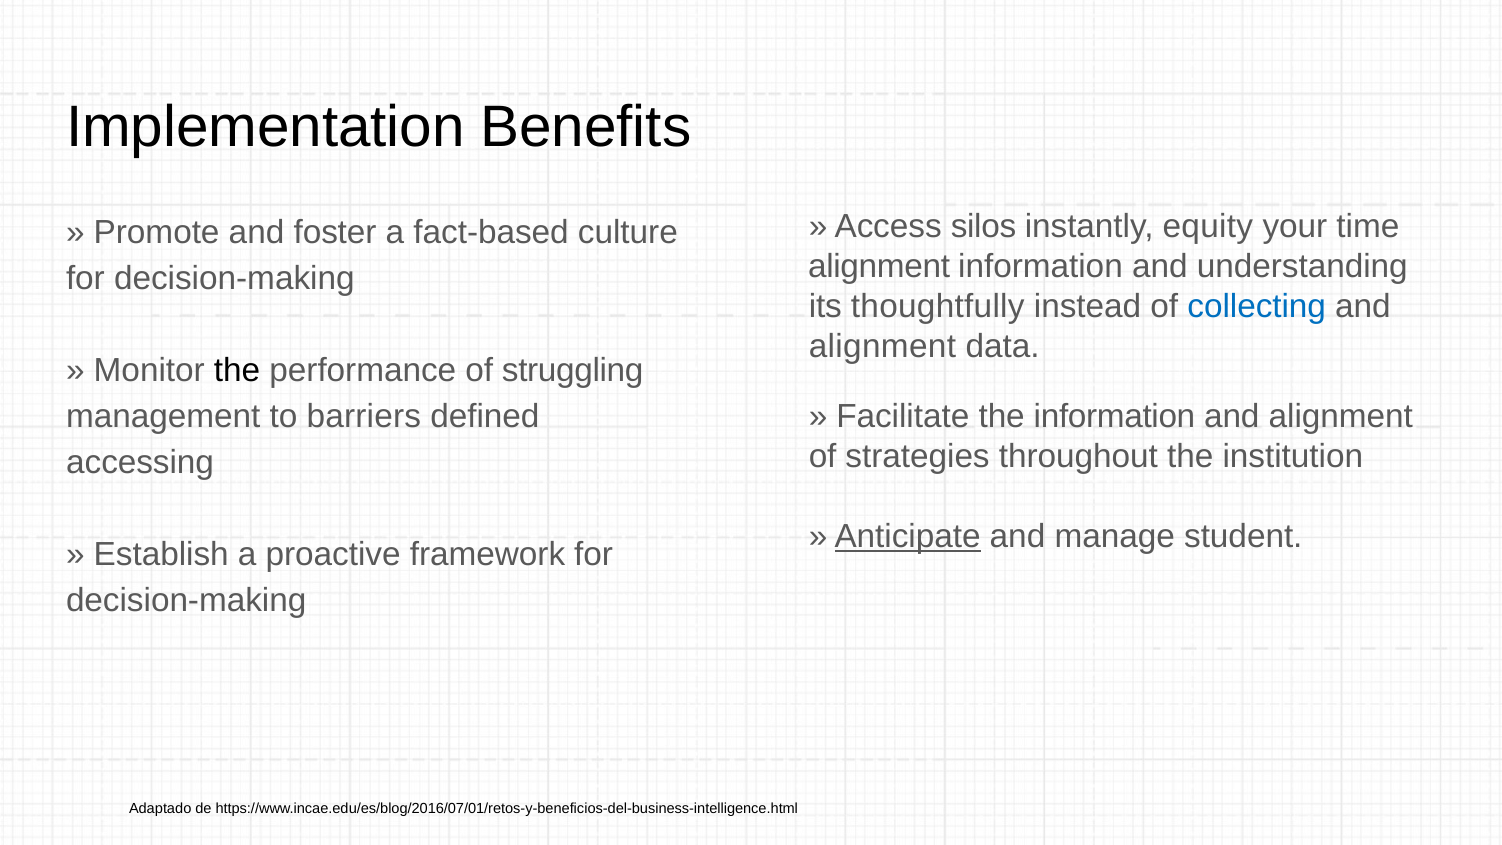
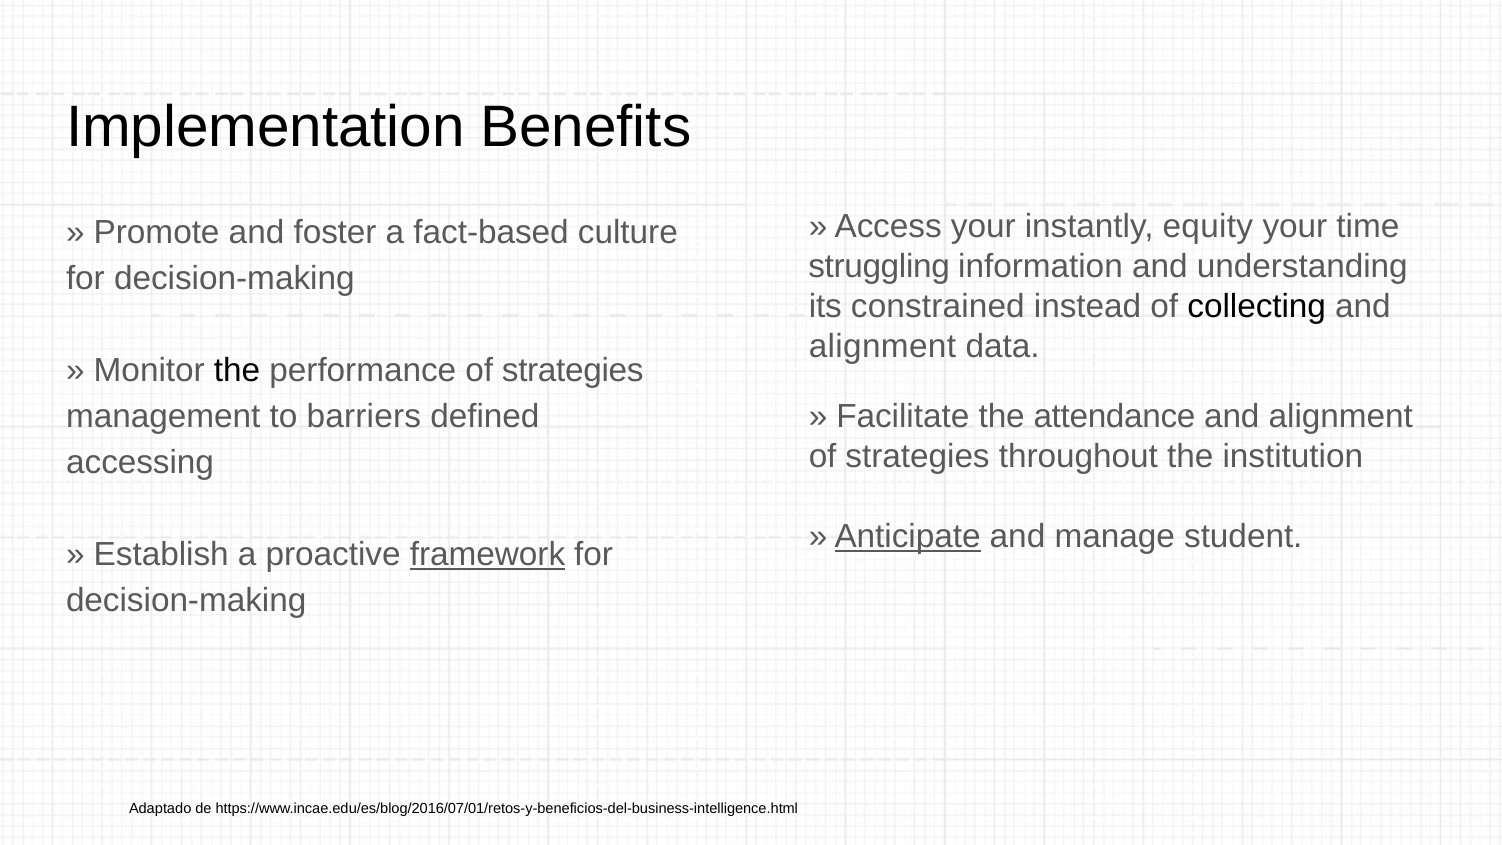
Access silos: silos -> your (983, 227)
alignment: alignment -> struggling (879, 267)
thoughtfully: thoughtfully -> constrained (938, 307)
collecting colour: blue -> black (1257, 307)
performance of struggling: struggling -> strategies (573, 371)
the information: information -> attendance (1115, 416)
framework underline: none -> present (488, 555)
